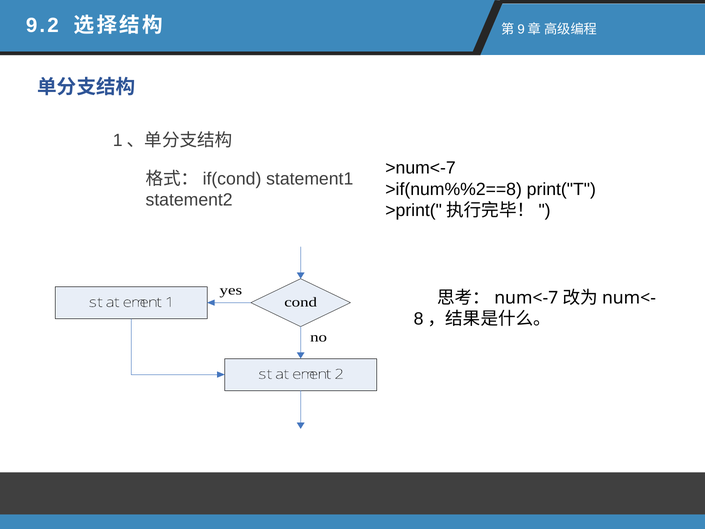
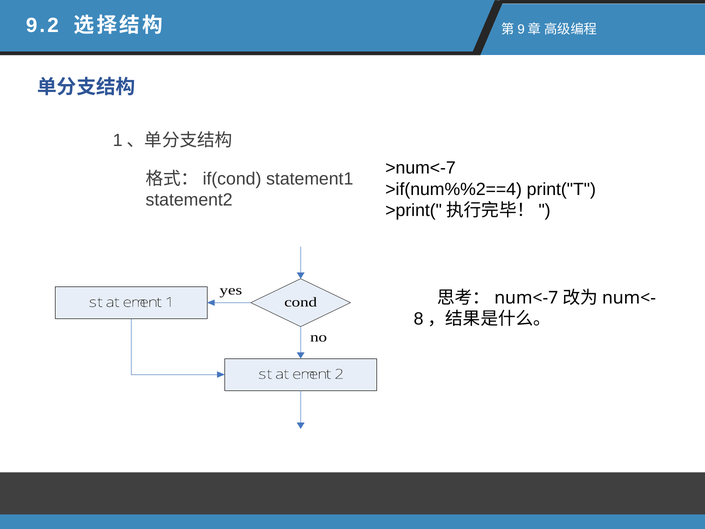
>if(num%%2==8: >if(num%%2==8 -> >if(num%%2==4 (454, 189)
